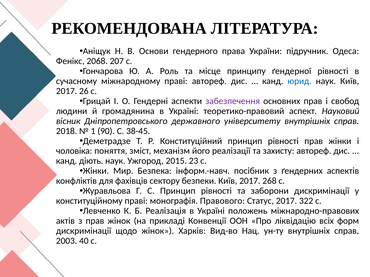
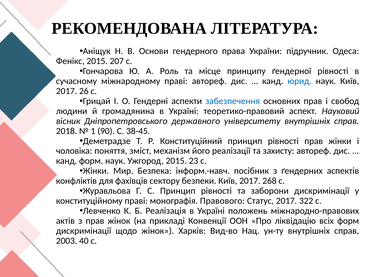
Фенікс 2068: 2068 -> 2015 (97, 61)
забезпечення colour: purple -> blue (233, 101)
канд діють: діють -> форм (91, 161)
